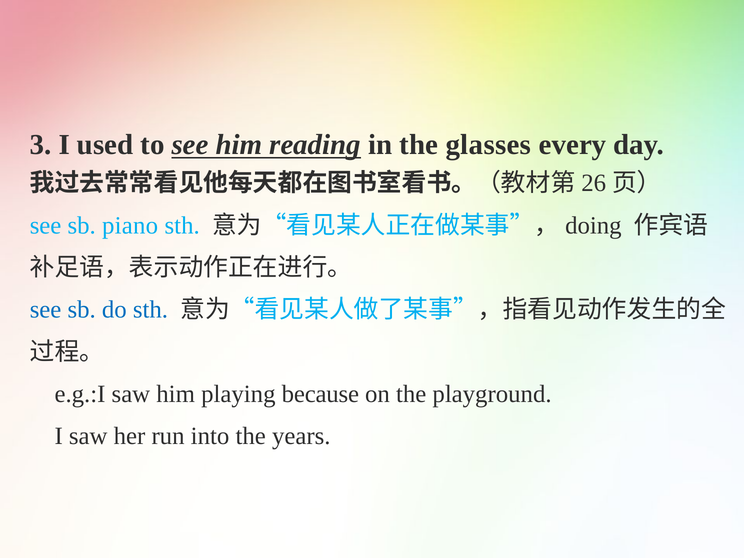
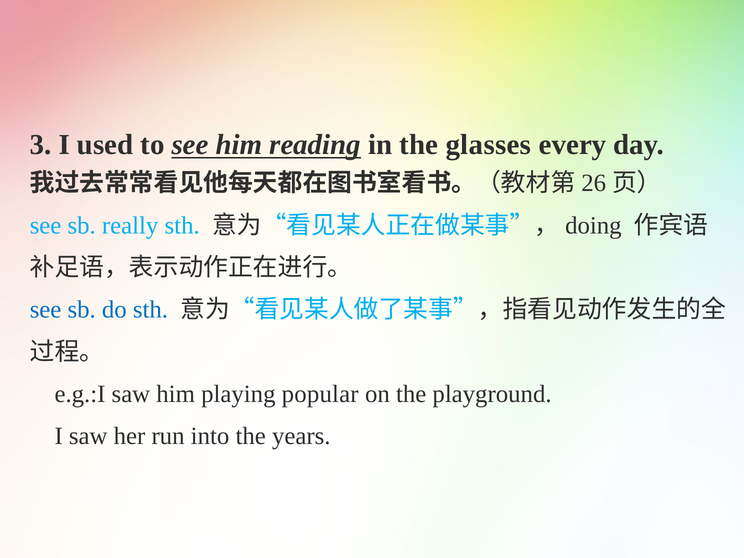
piano: piano -> really (130, 225)
because: because -> popular (320, 394)
